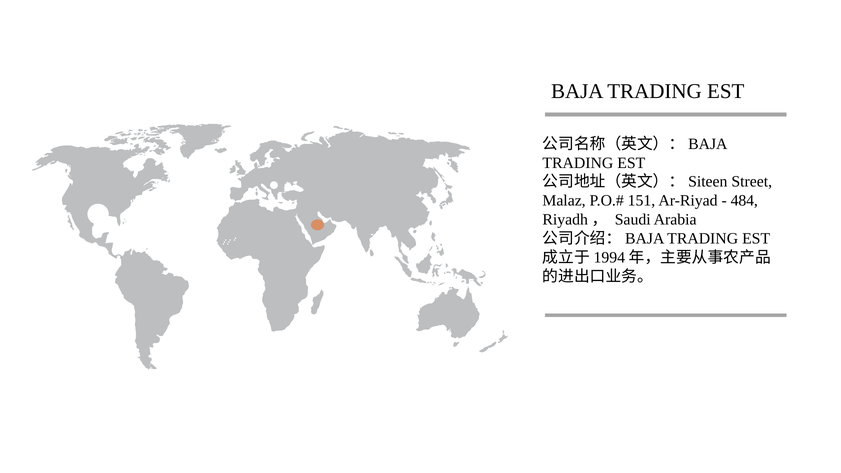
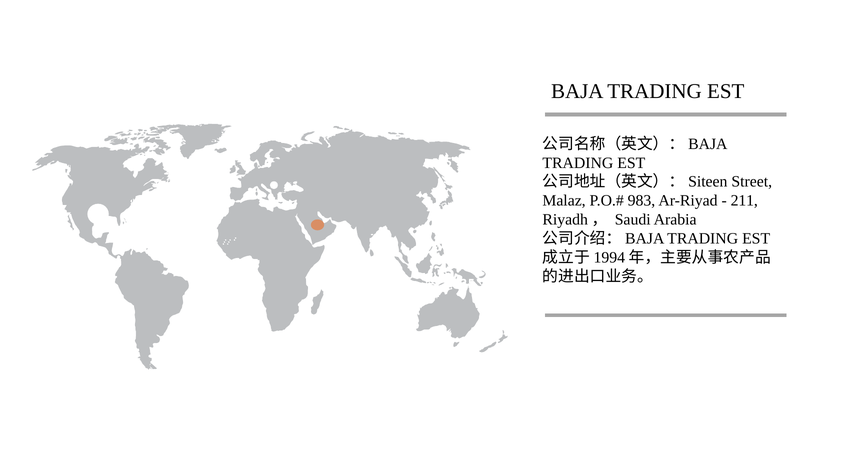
151: 151 -> 983 (642, 201)
484: 484 -> 211 (744, 201)
